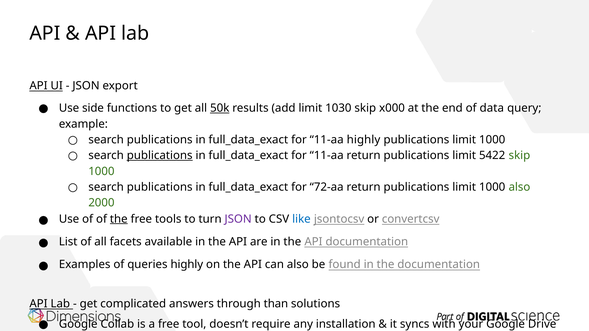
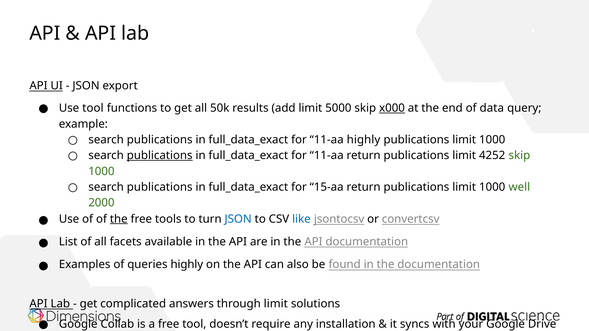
Use side: side -> tool (93, 108)
50k underline: present -> none (220, 108)
1030: 1030 -> 5000 (338, 108)
x000 underline: none -> present (392, 108)
5422: 5422 -> 4252 (492, 156)
72-aa: 72-aa -> 15-aa (327, 187)
1000 also: also -> well (519, 187)
JSON colour: purple -> blue (238, 219)
through than: than -> limit (276, 304)
